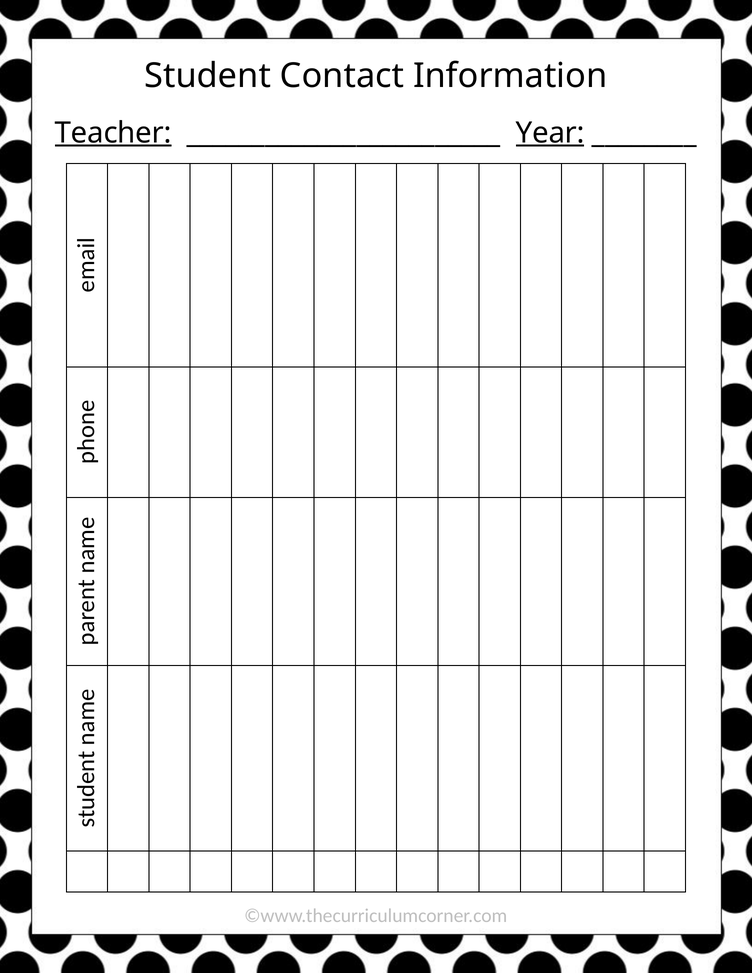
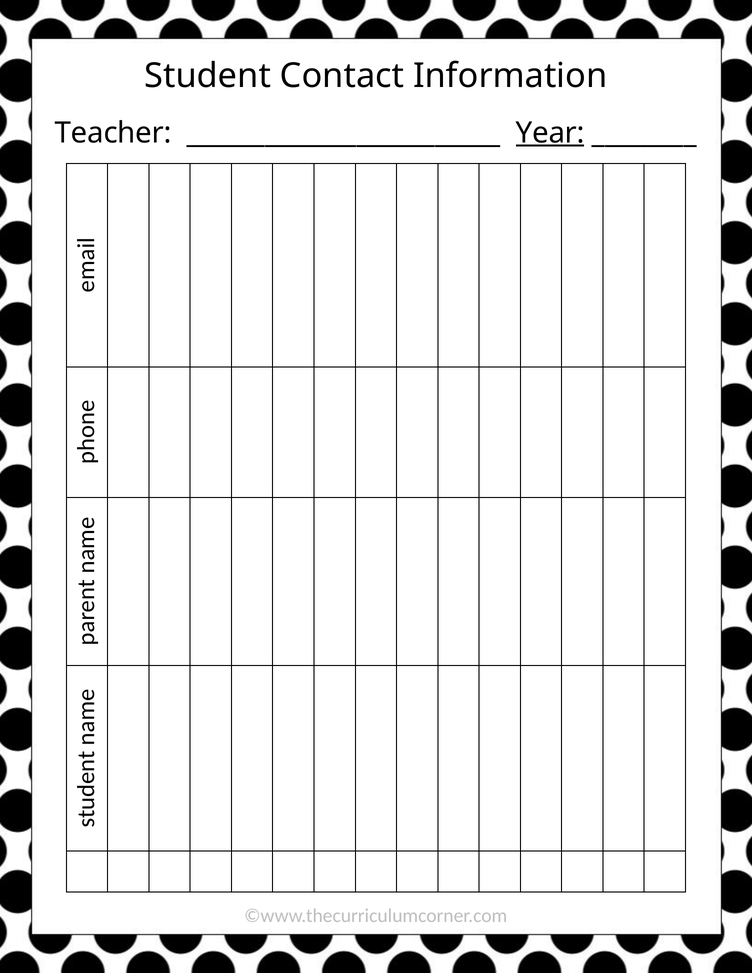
Teacher underline: present -> none (113, 133)
